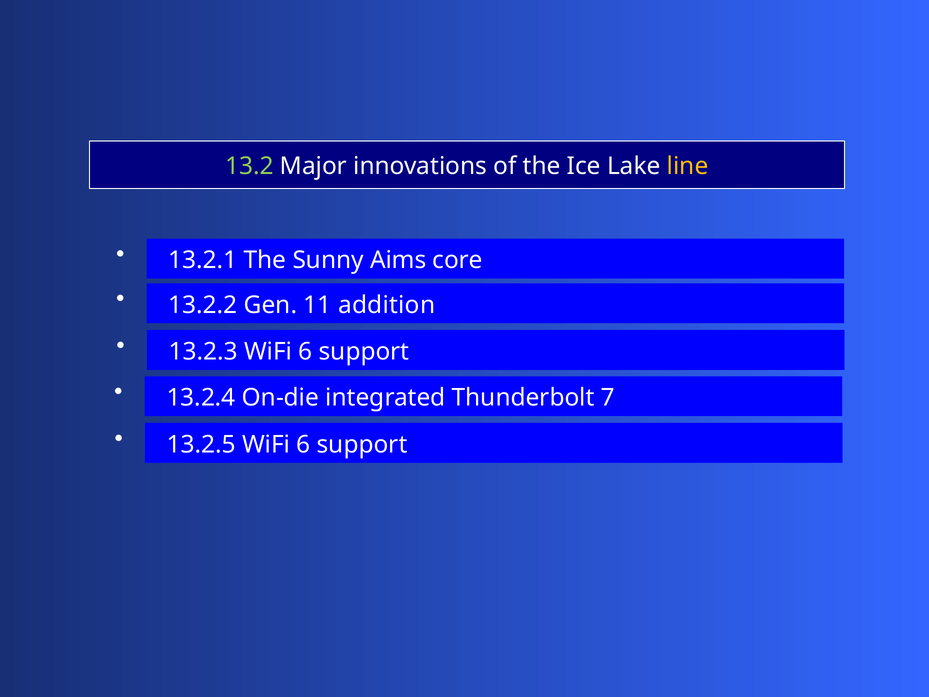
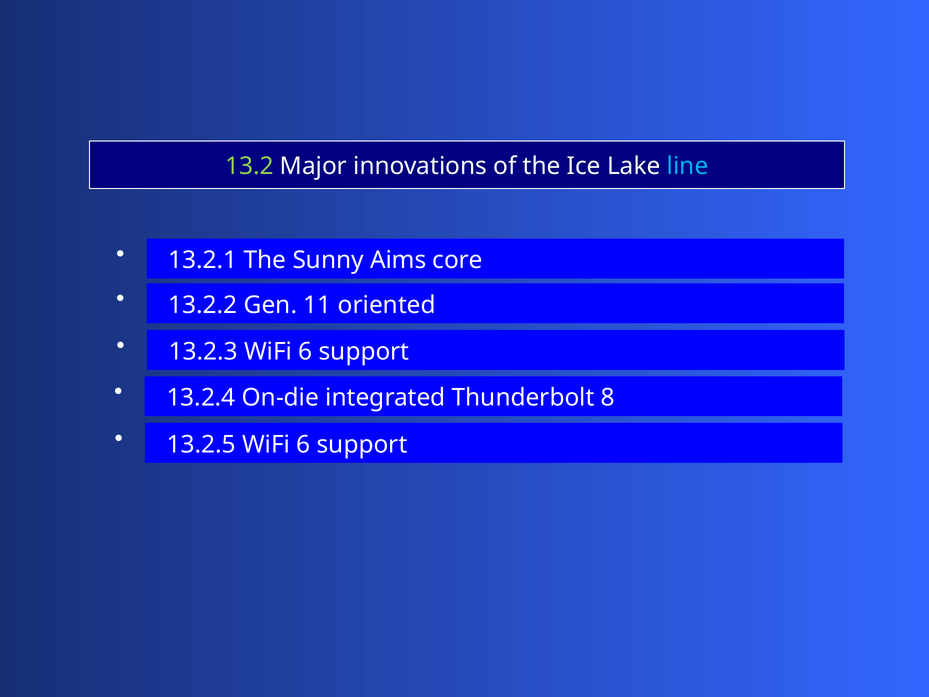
line colour: yellow -> light blue (688, 166)
addition: addition -> oriented (387, 305)
7: 7 -> 8 (608, 398)
